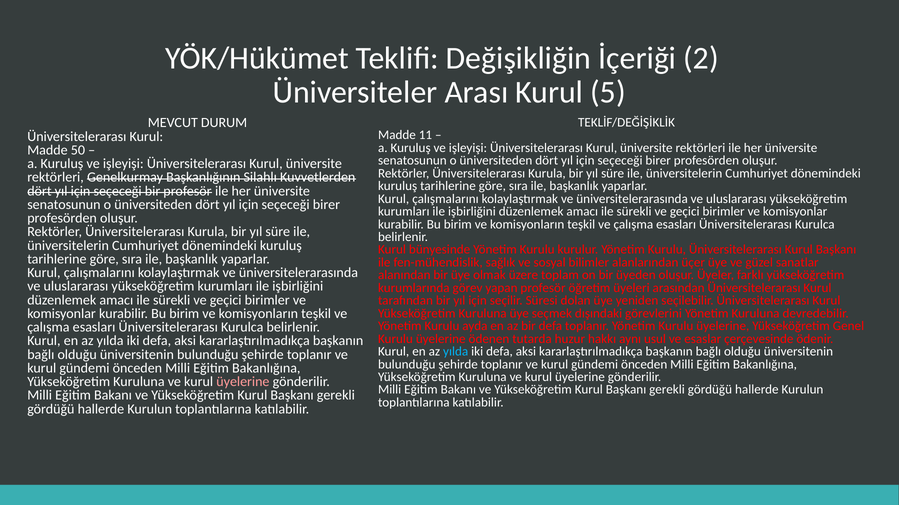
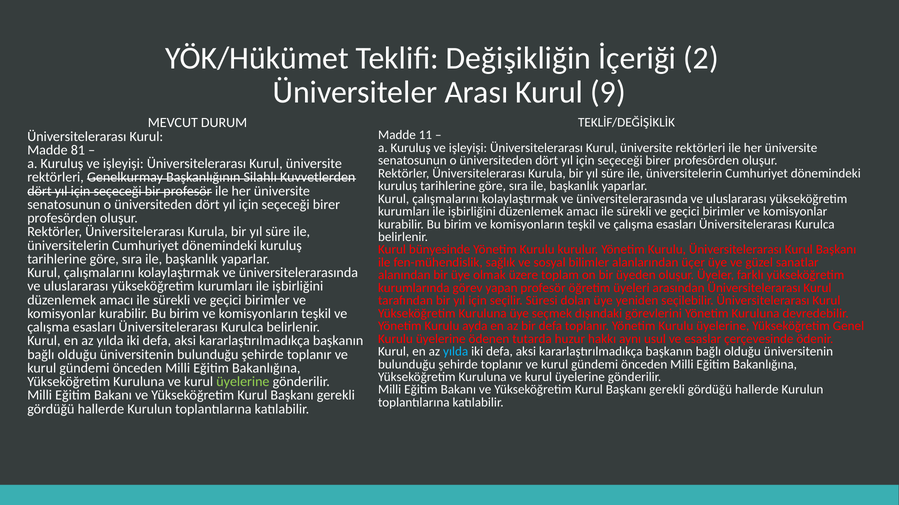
5: 5 -> 9 (608, 93)
50: 50 -> 81 (78, 150)
üyelerine colour: pink -> light green (243, 382)
